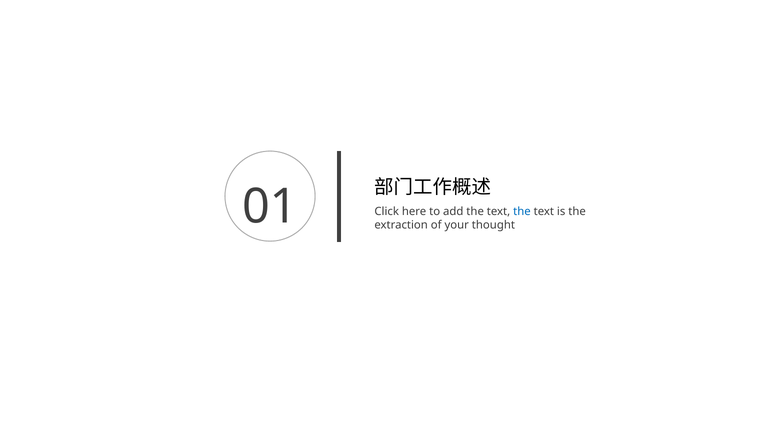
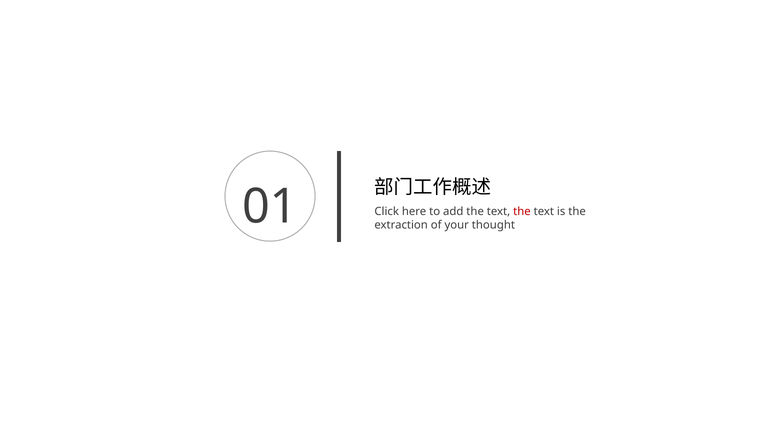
the colour: blue -> red (522, 211)
